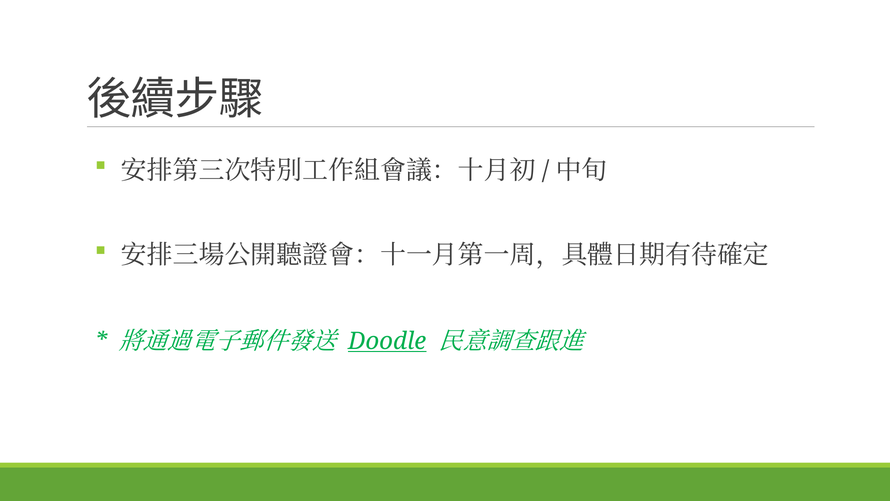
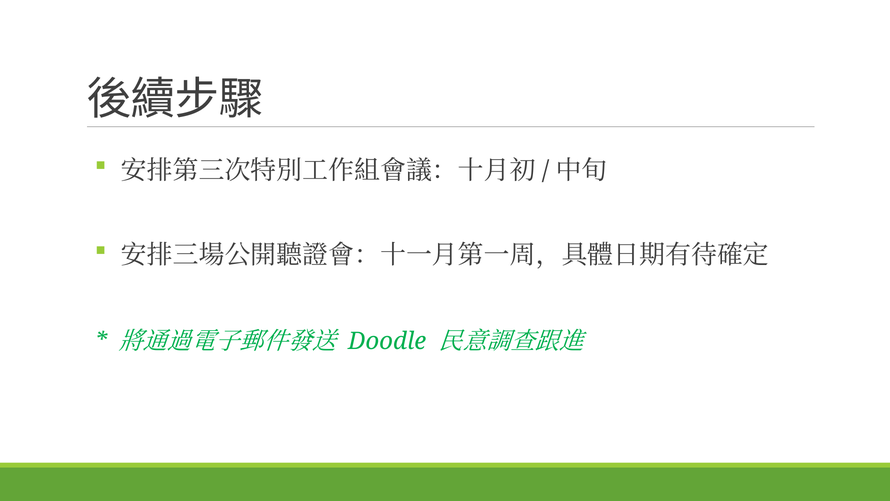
Doodle underline: present -> none (387, 341)
